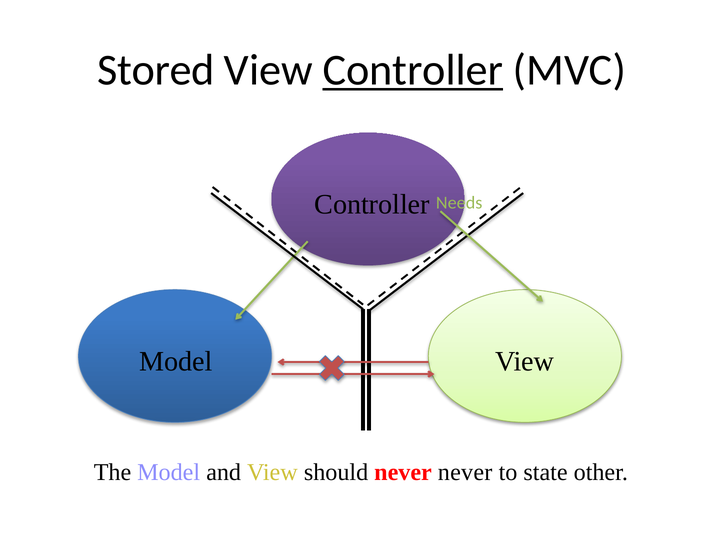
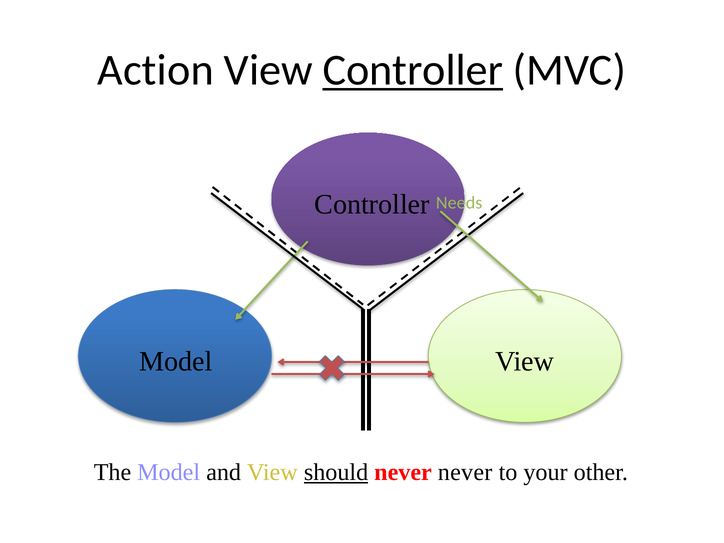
Stored: Stored -> Action (156, 70)
should underline: none -> present (336, 473)
state: state -> your (546, 473)
